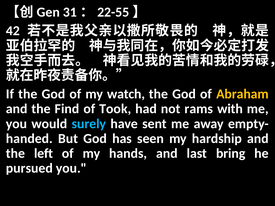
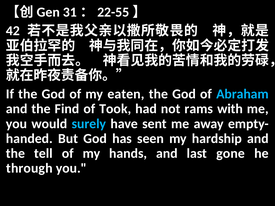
watch: watch -> eaten (126, 94)
Abraham colour: yellow -> light blue (242, 94)
left: left -> tell (43, 154)
bring: bring -> gone (231, 154)
pursued: pursued -> through (29, 168)
